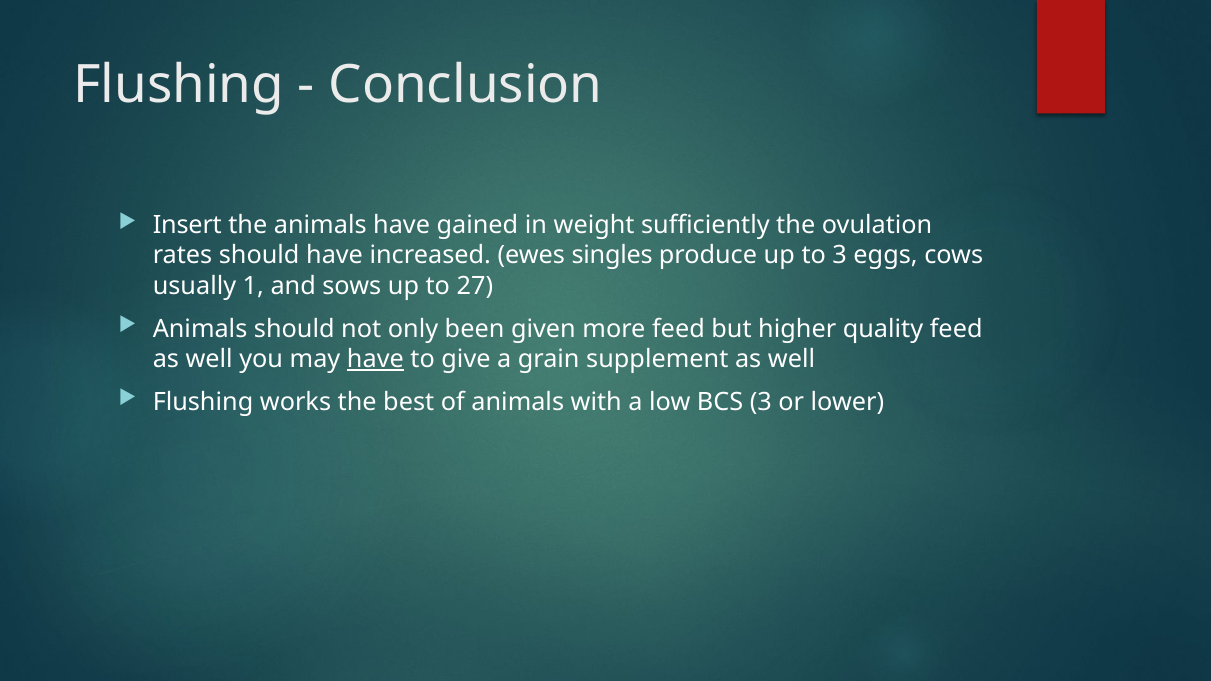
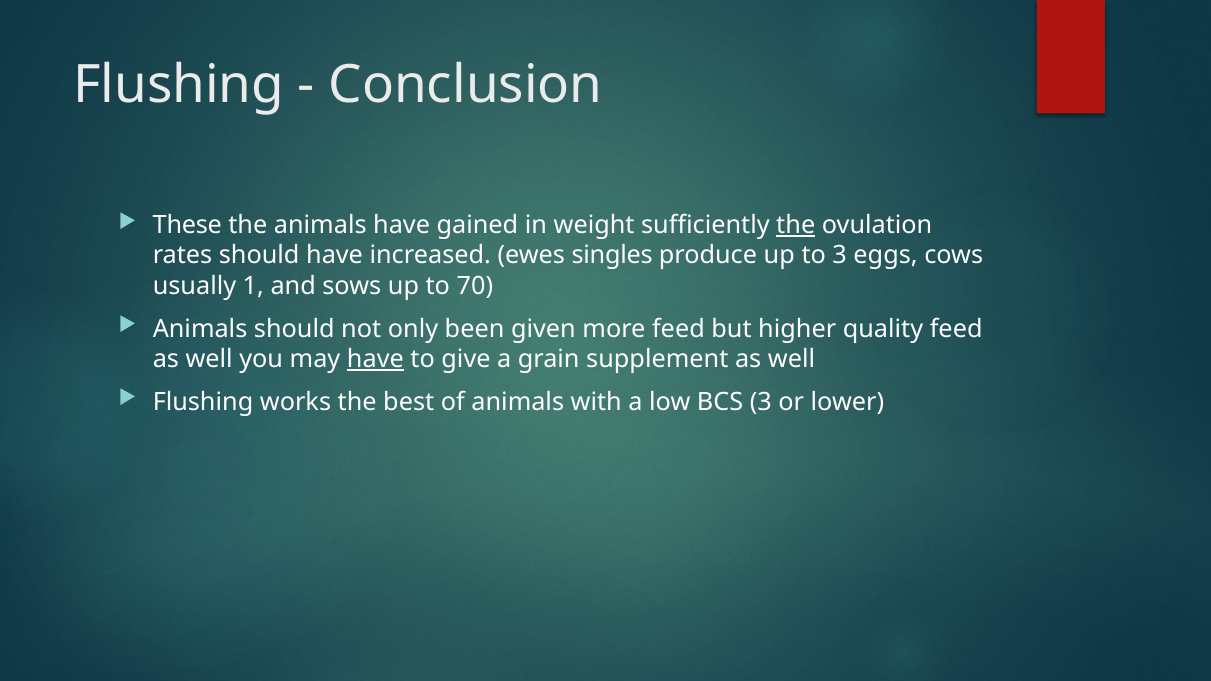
Insert: Insert -> These (187, 225)
the underline: none -> present (796, 225)
27: 27 -> 70 (475, 286)
